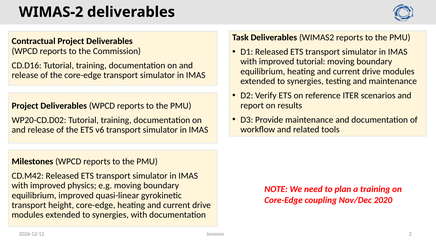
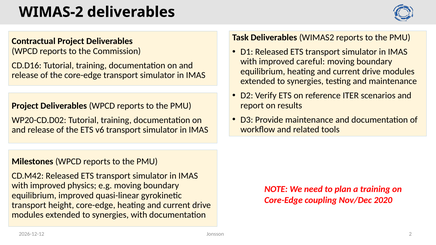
improved tutorial: tutorial -> careful (311, 62)
